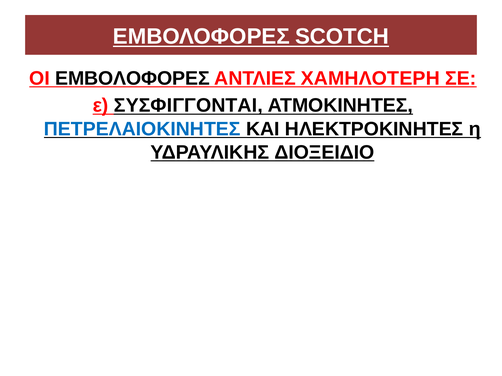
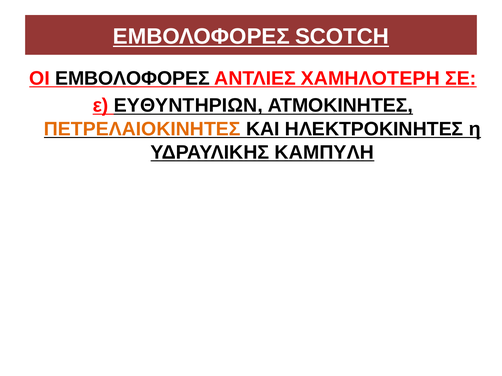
ΣΥΣΦΙΓΓΟΝΤΑΙ: ΣΥΣΦΙΓΓΟΝΤΑΙ -> ΕΥΘΥΝΤΗΡΙΩΝ (188, 106)
ΠΕΤΡΕΛΑΙΟΚΙΝΗΤΕΣ colour: blue -> orange (142, 129)
ΔΙΟΞΕΙΔΙΟ: ΔΙΟΞΕΙΔΙΟ -> ΚΑΜΠΥΛΗ (324, 153)
